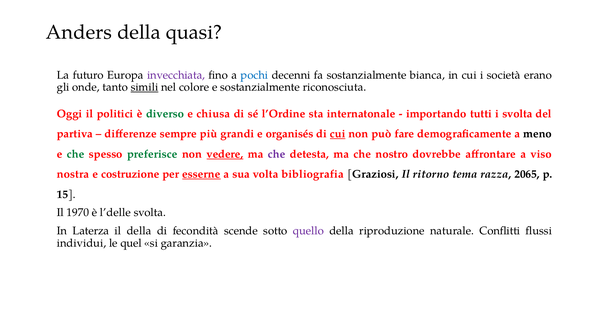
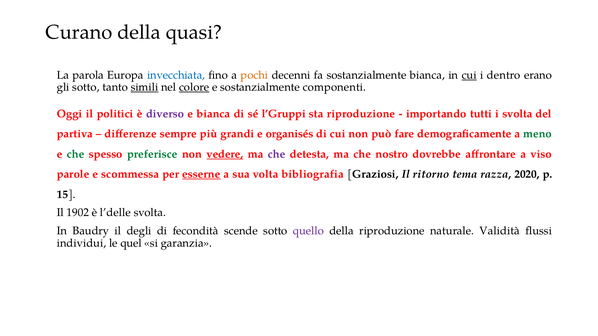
Anders: Anders -> Curano (79, 32)
futuro: futuro -> parola (88, 75)
invecchiata colour: purple -> blue (176, 75)
pochi colour: blue -> orange (254, 75)
cui underline: none -> present (469, 75)
società: società -> dentro (504, 75)
gli onde: onde -> sotto (86, 87)
colore underline: none -> present (194, 87)
riconosciuta: riconosciuta -> componenti (334, 87)
diverso colour: green -> purple (165, 114)
e chiusa: chiusa -> bianca (213, 114)
l’Ordine: l’Ordine -> l’Gruppi (284, 114)
sta internatonale: internatonale -> riproduzione (361, 114)
cui underline: present -> none (338, 134)
meno colour: black -> green (537, 134)
nostra: nostra -> parole (73, 174)
costruzione: costruzione -> scommessa (130, 174)
2065: 2065 -> 2020 (527, 174)
1970: 1970 -> 1902 (78, 213)
Laterza: Laterza -> Baudry (91, 231)
il della: della -> degli (139, 231)
Conflitti: Conflitti -> Validità (500, 231)
